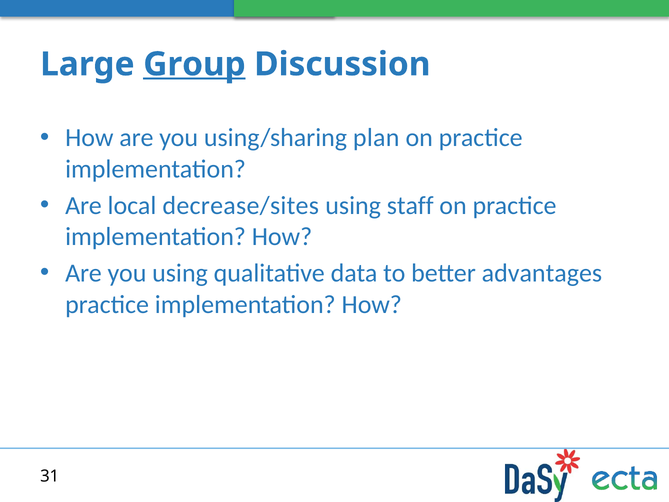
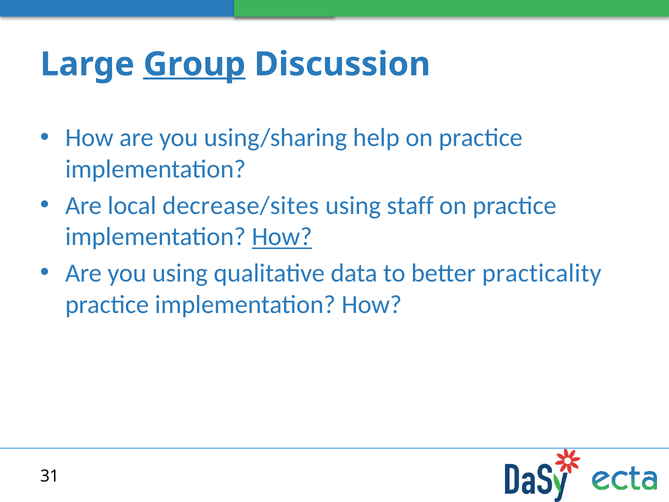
plan: plan -> help (376, 138)
How underline: none -> present (282, 237)
advantages: advantages -> practicality (542, 273)
